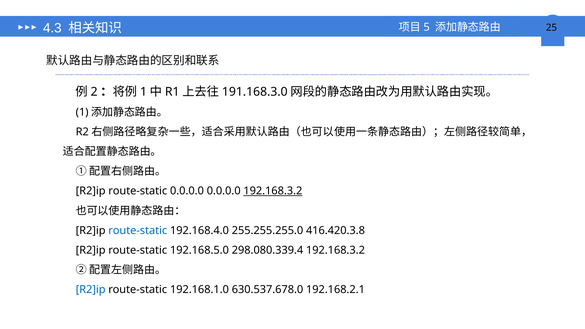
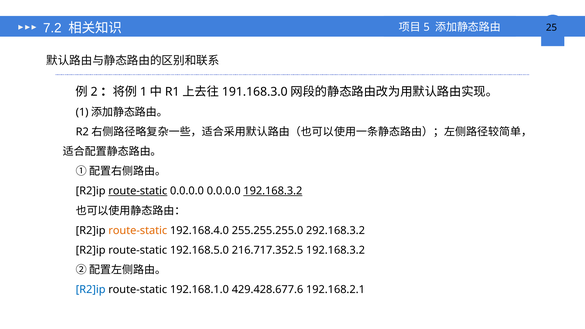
4.3: 4.3 -> 7.2 (52, 28)
route-static underline: none -> present (138, 191)
route-static colour: blue -> orange (138, 230)
416.420.3.8: 416.420.3.8 -> 292.168.3.2 (335, 230)
298.080.339.4: 298.080.339.4 -> 216.717.352.5 (268, 250)
630.537.678.0: 630.537.678.0 -> 429.428.677.6 (268, 290)
